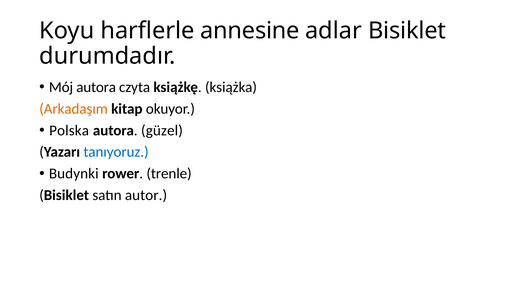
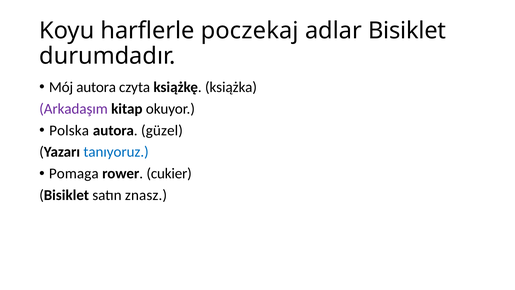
annesine: annesine -> poczekaj (250, 31)
Arkadaşım colour: orange -> purple (74, 109)
Budynki: Budynki -> Pomaga (74, 173)
trenle: trenle -> cukier (169, 173)
autor: autor -> znasz (146, 195)
